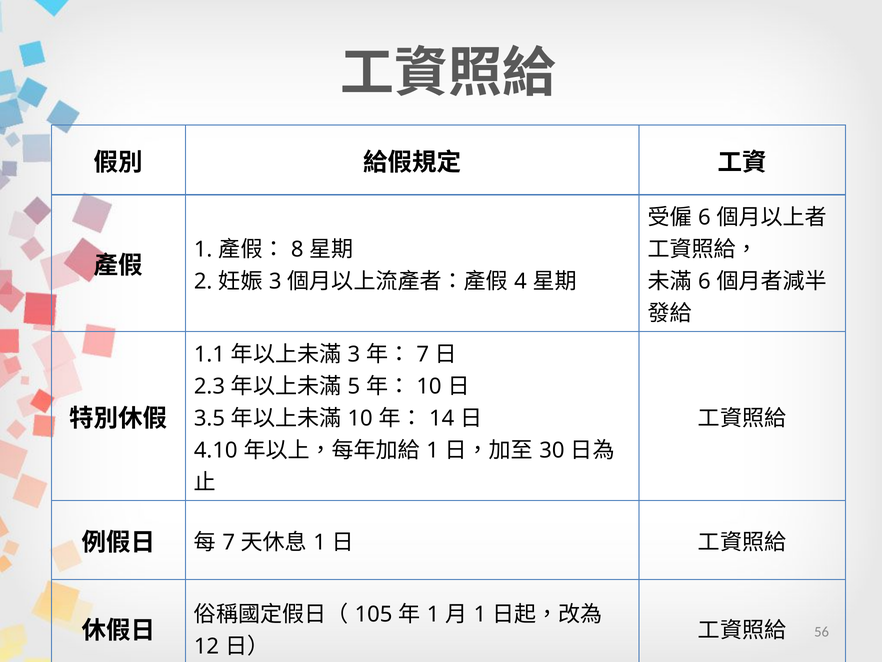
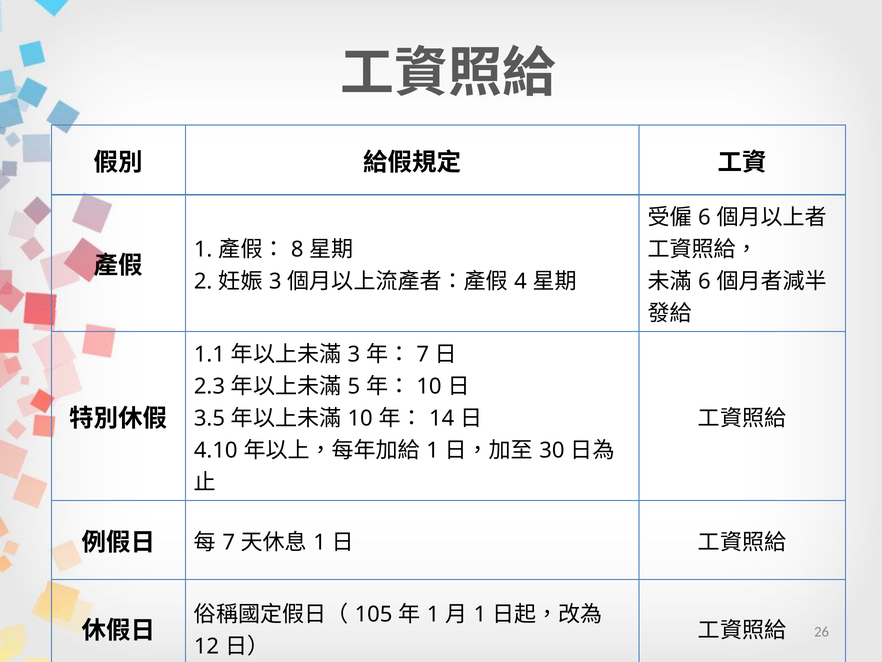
56: 56 -> 26 (822, 632)
